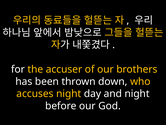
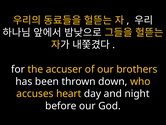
accuses night: night -> heart (69, 93)
